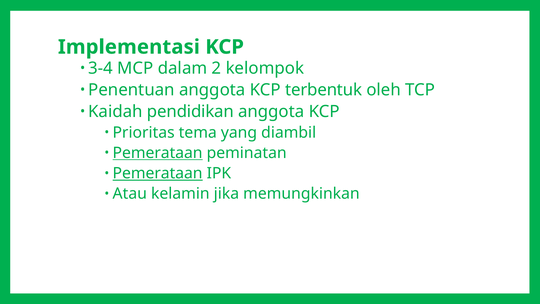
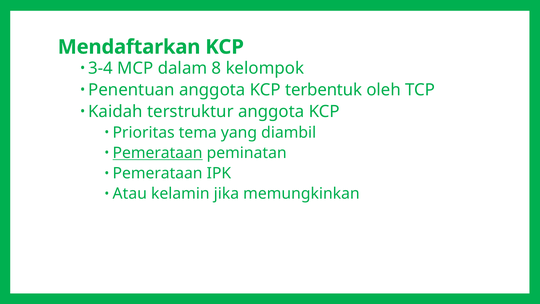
Implementasi: Implementasi -> Mendaftarkan (129, 47)
2: 2 -> 8 (216, 68)
pendidikan: pendidikan -> terstruktur (190, 111)
Pemerataan underline: present -> none (158, 173)
